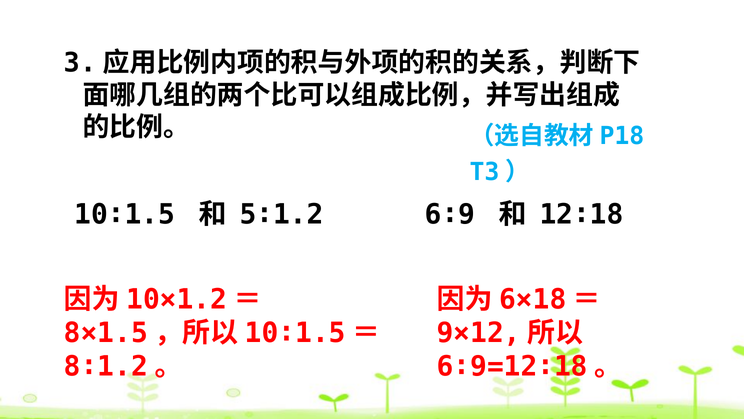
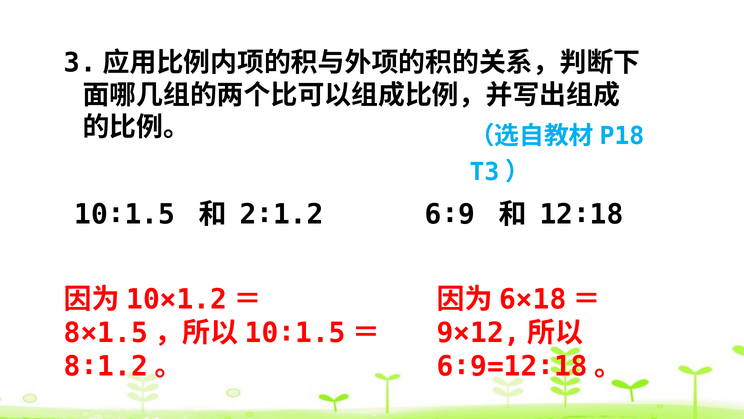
5∶1.2: 5∶1.2 -> 2∶1.2 (281, 214)
